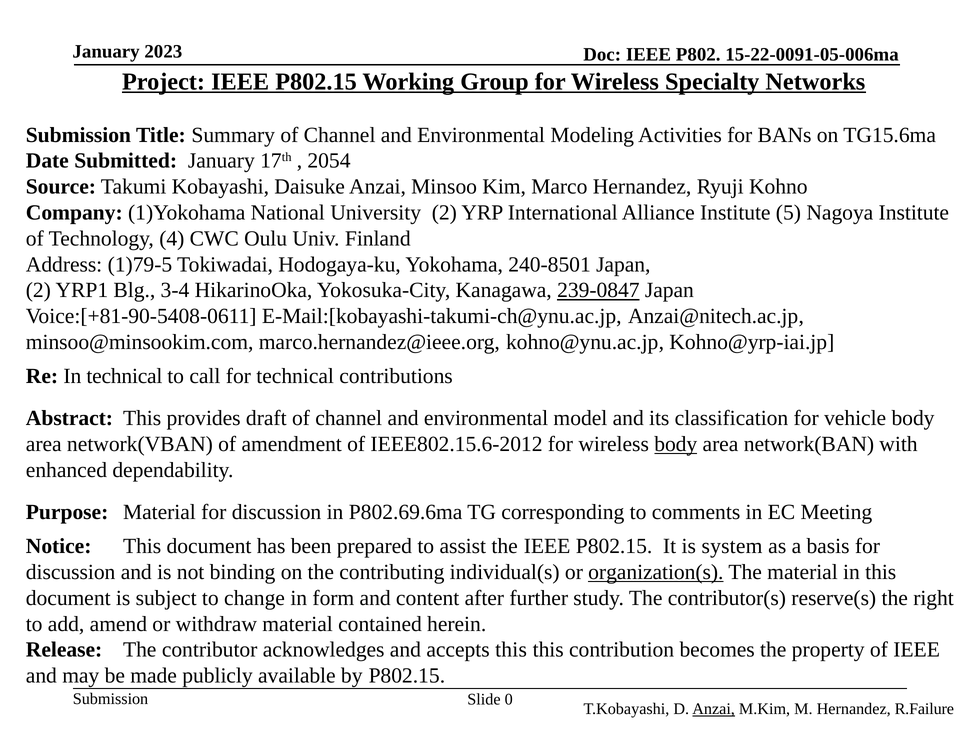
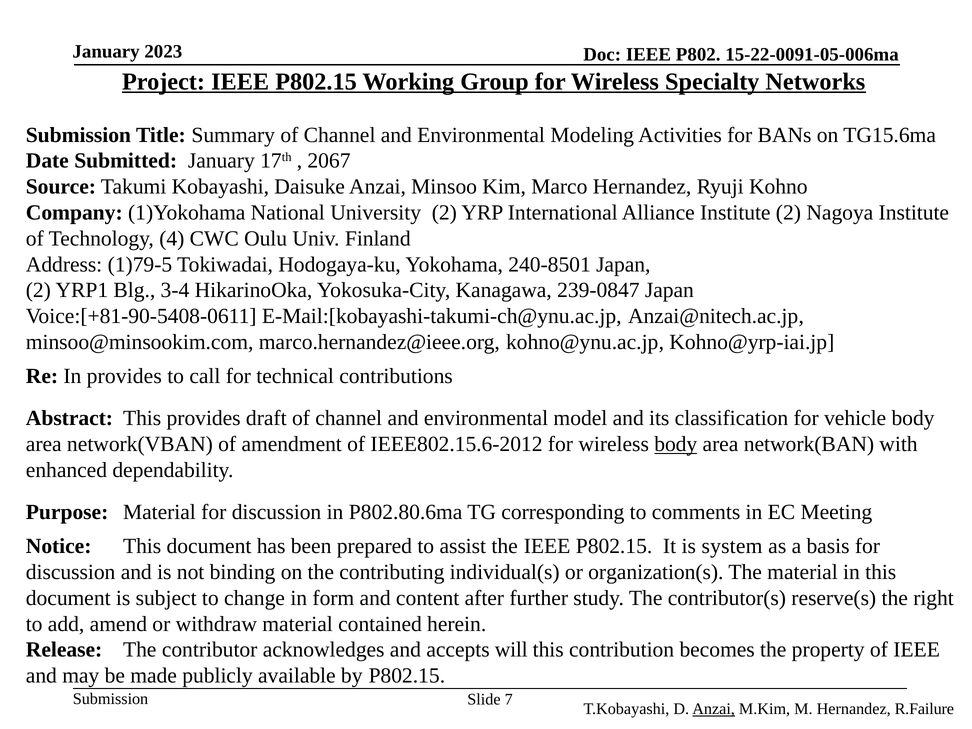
2054: 2054 -> 2067 (329, 161)
Institute 5: 5 -> 2 (788, 213)
239-0847 underline: present -> none (598, 290)
In technical: technical -> provides (124, 376)
P802.69.6ma: P802.69.6ma -> P802.80.6ma (406, 512)
organization(s underline: present -> none (656, 572)
accepts this: this -> will (511, 650)
0: 0 -> 7 (509, 699)
